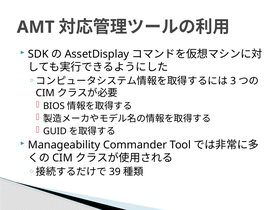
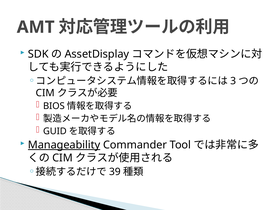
Manageability underline: none -> present (64, 145)
